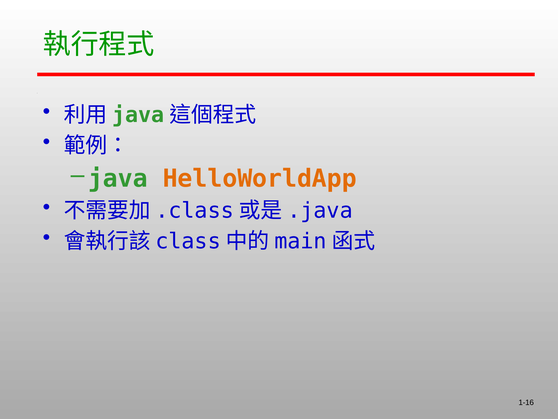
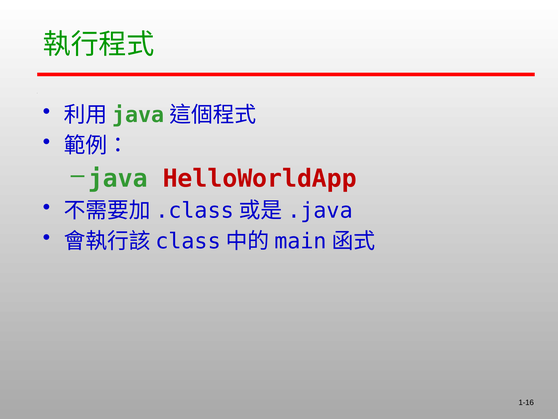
HelloWorldApp colour: orange -> red (260, 178)
